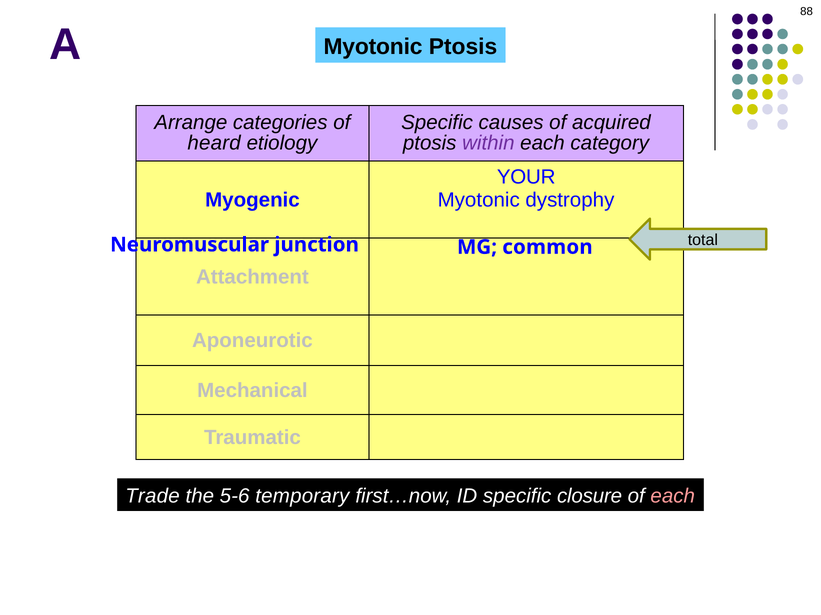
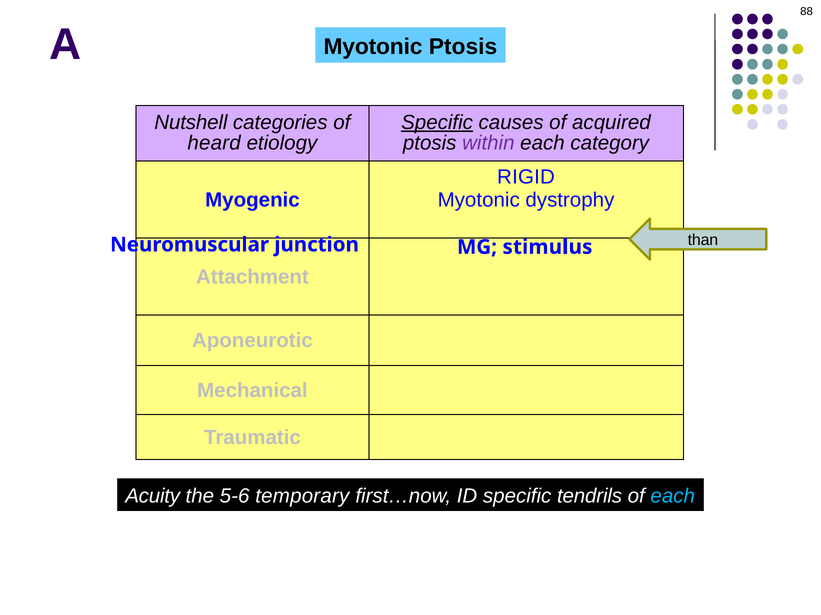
Arrange: Arrange -> Nutshell (191, 122)
Specific underline: none -> present (437, 122)
YOUR: YOUR -> RIGID (526, 177)
total: total -> than (703, 241)
common: common -> stimulus (547, 247)
Trade: Trade -> Acuity (153, 497)
closure: closure -> tendrils (590, 497)
each colour: pink -> light blue (673, 497)
